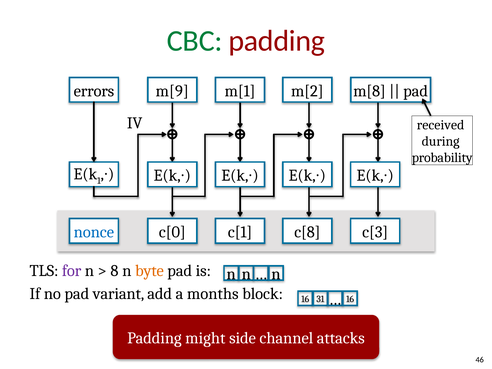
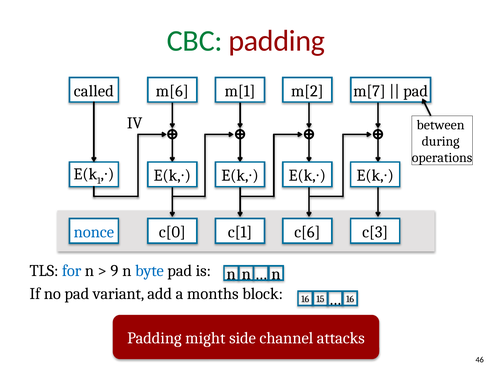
errors: errors -> called (94, 91)
m[9: m[9 -> m[6 (172, 91)
m[8: m[8 -> m[7 (369, 91)
received: received -> between (441, 125)
probability: probability -> operations (442, 158)
c[8: c[8 -> c[6 (307, 232)
for colour: purple -> blue (72, 271)
8: 8 -> 9 (114, 271)
byte colour: orange -> blue (149, 271)
31: 31 -> 15 (320, 299)
